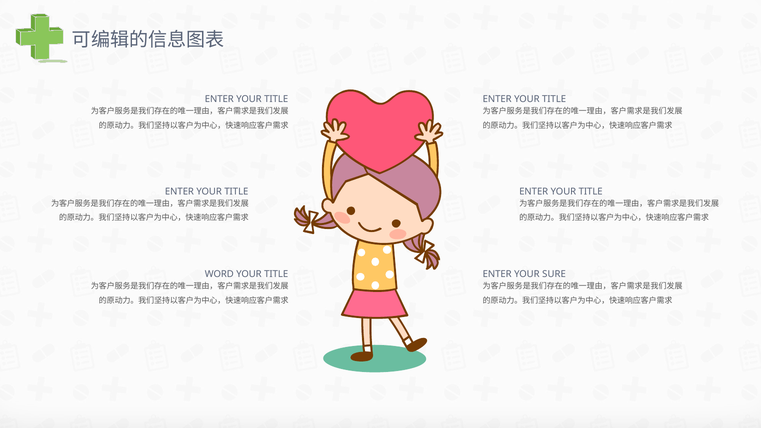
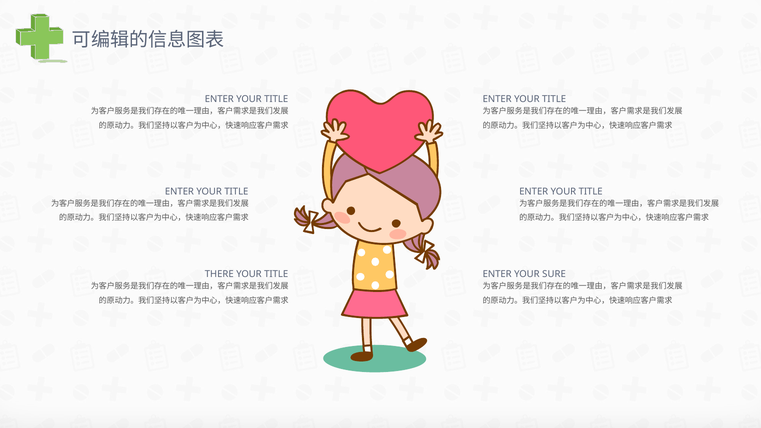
WORD: WORD -> THERE (219, 274)
